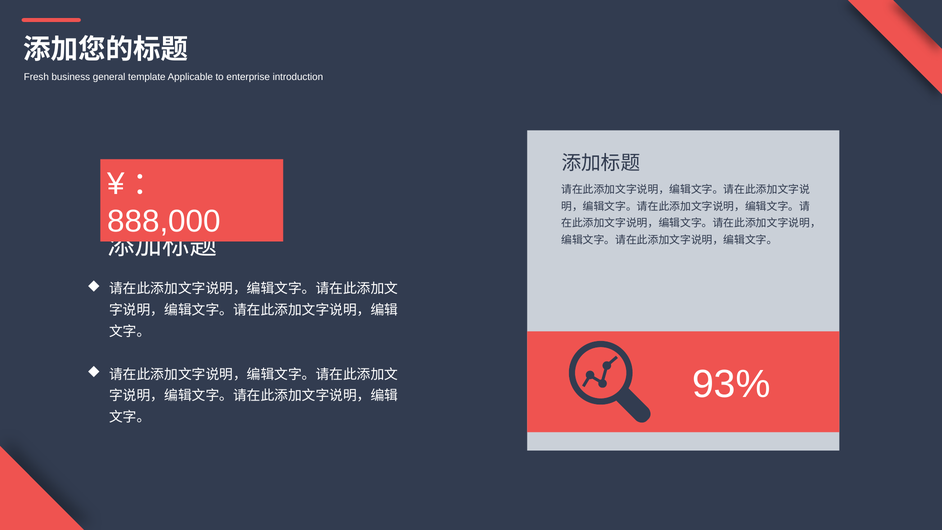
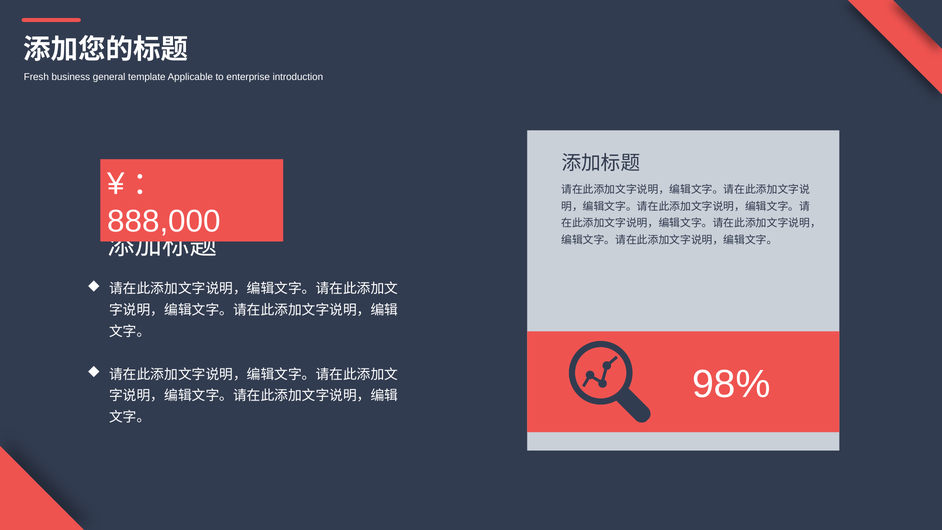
93%: 93% -> 98% (731, 384)
